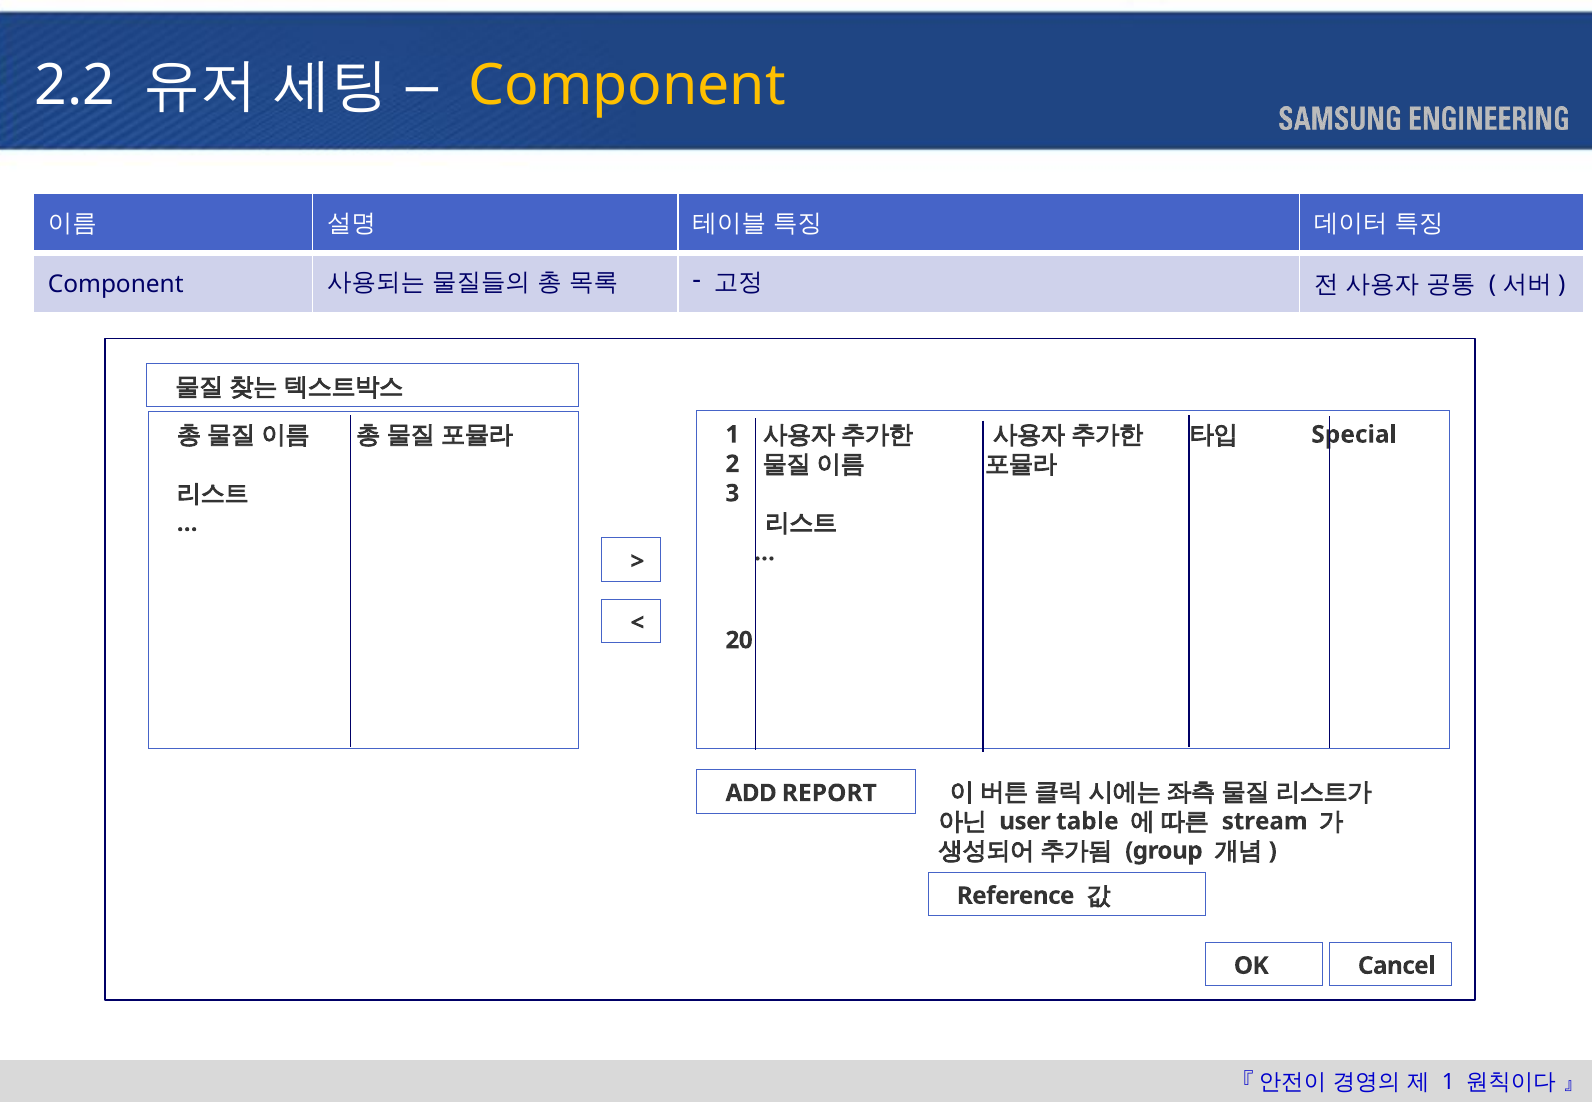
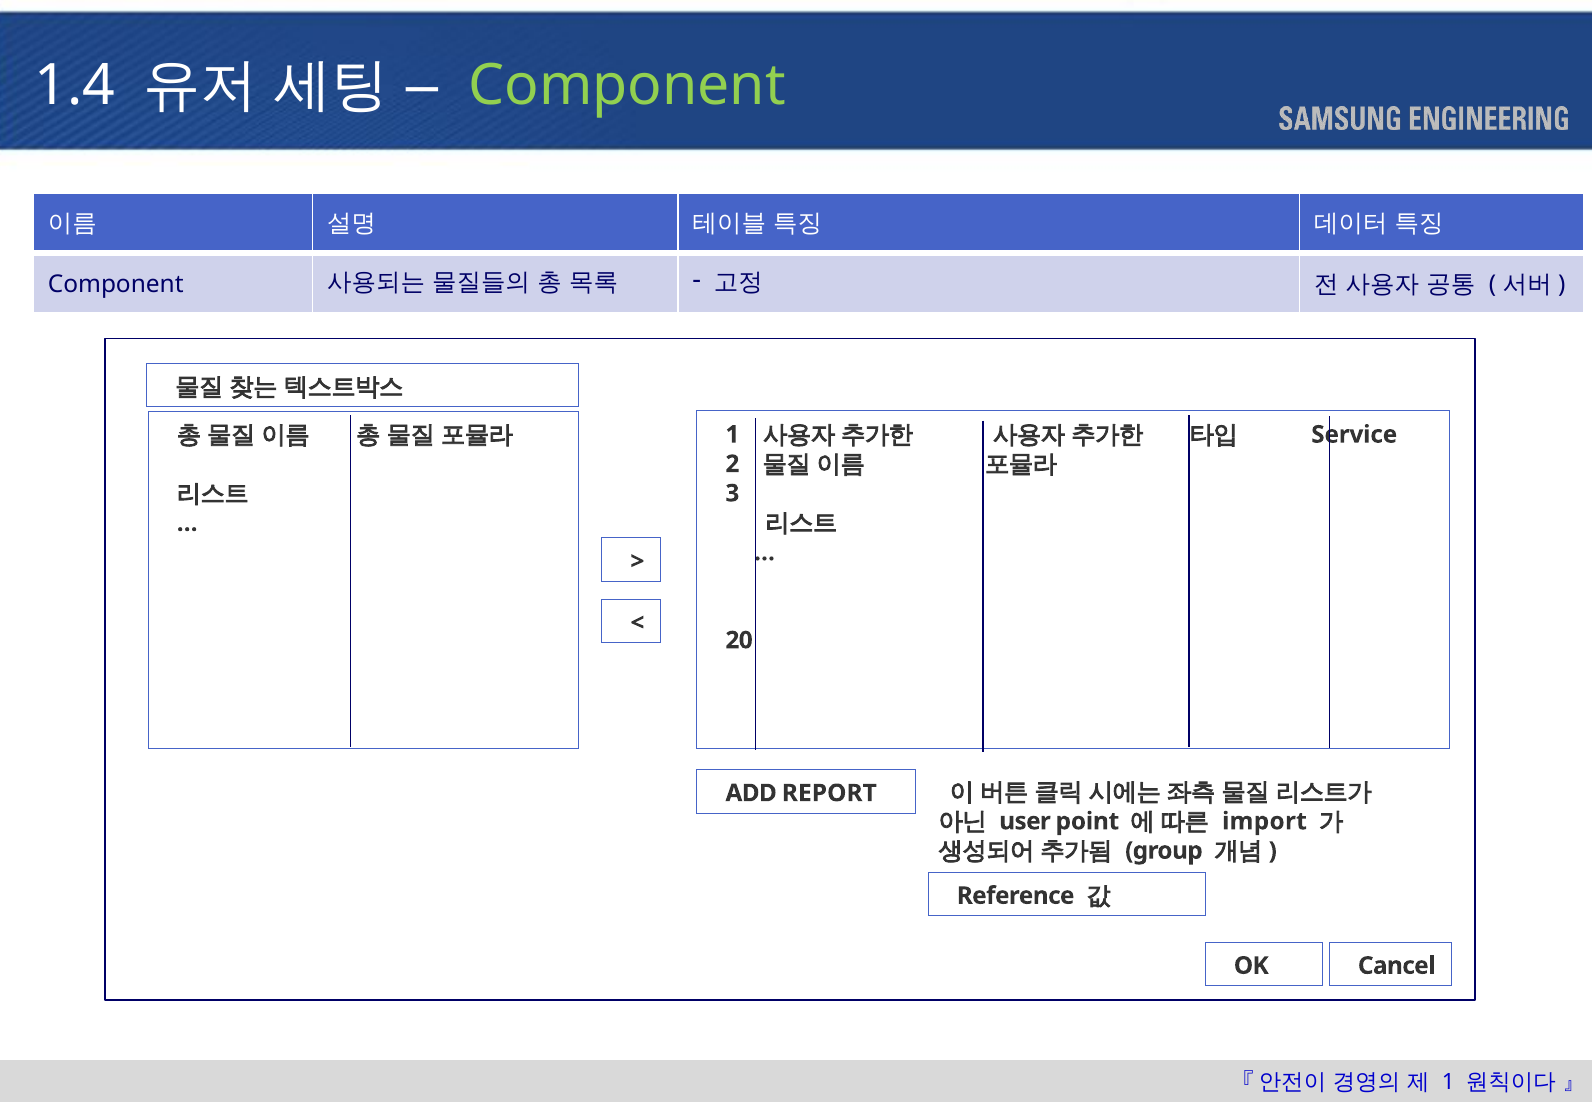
2.2: 2.2 -> 1.4 (75, 86)
Component colour: yellow -> light green (627, 86)
Special: Special -> Service (1354, 435)
table: table -> point (1087, 821)
stream: stream -> import (1264, 821)
